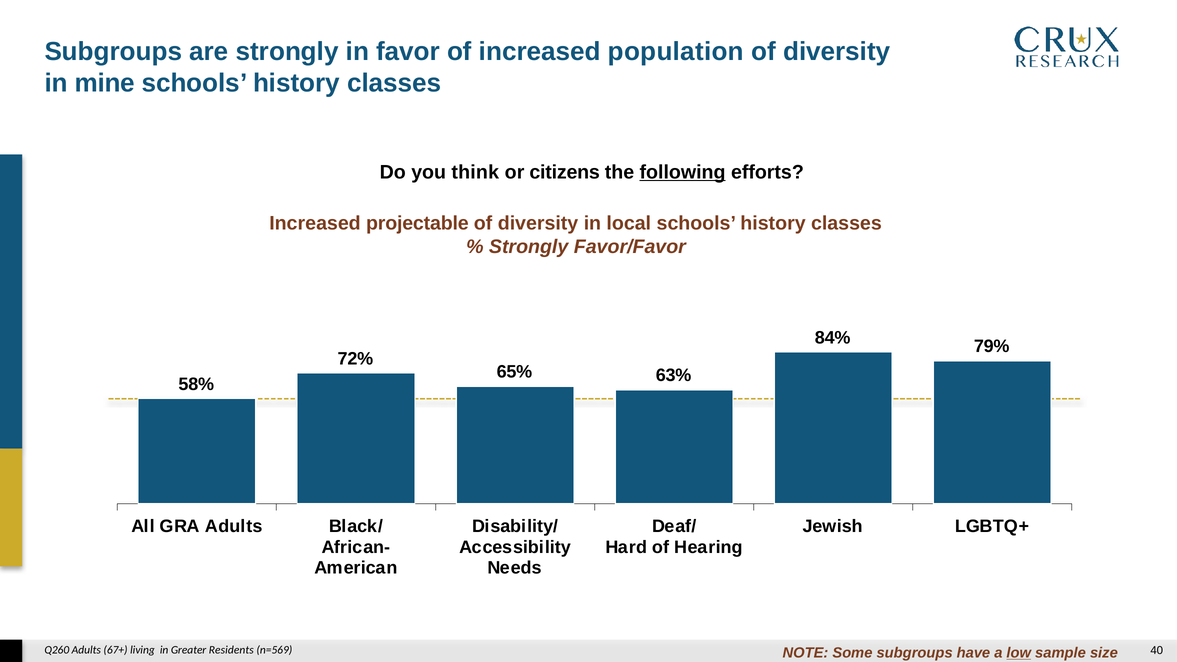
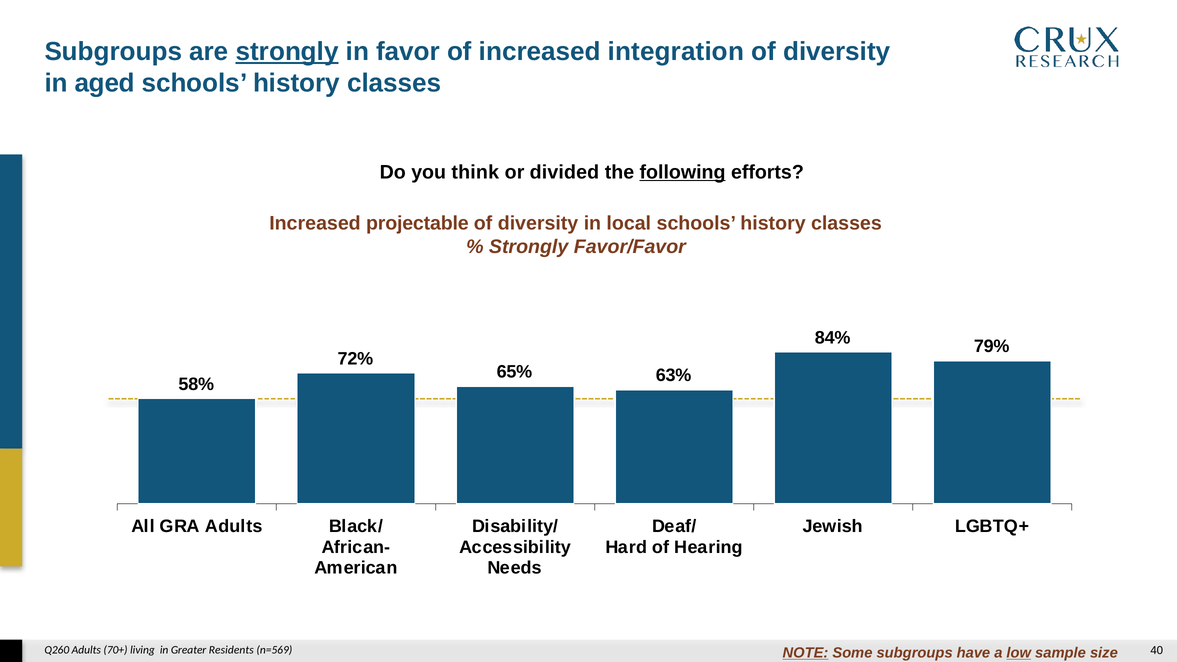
strongly underline: none -> present (287, 52)
population: population -> integration (676, 52)
mine: mine -> aged (105, 83)
citizens: citizens -> divided (564, 172)
67+: 67+ -> 70+ (116, 650)
NOTE underline: none -> present (805, 653)
